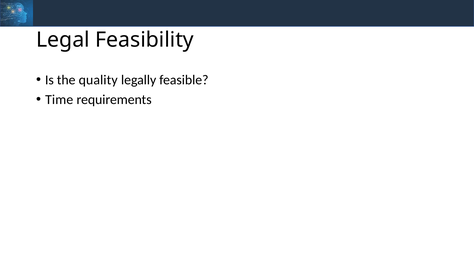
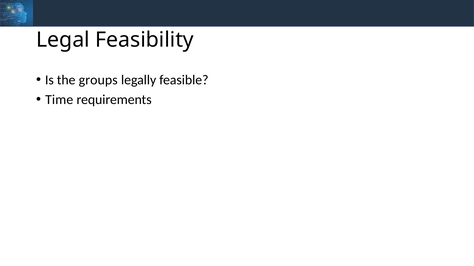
quality: quality -> groups (98, 80)
